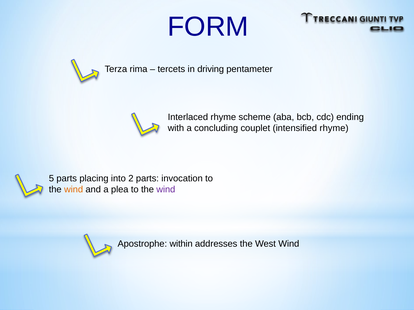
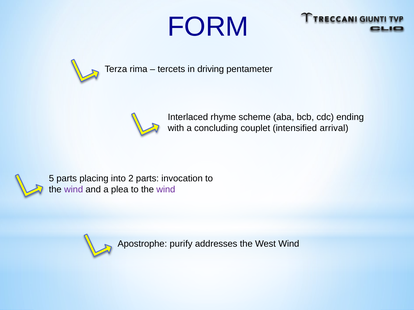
intensified rhyme: rhyme -> arrival (334, 128)
wind colour: orange -> purple (74, 190)
within: within -> purify (181, 244)
